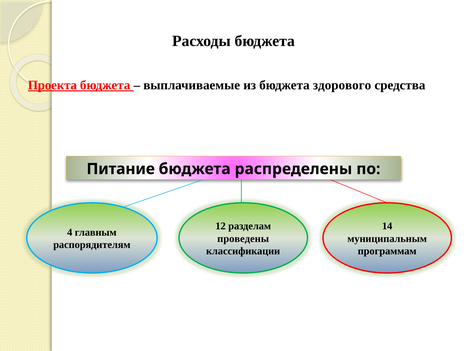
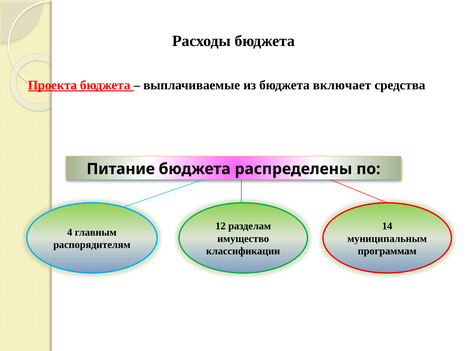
здорового: здорового -> включает (342, 85)
проведены: проведены -> имущество (243, 238)
